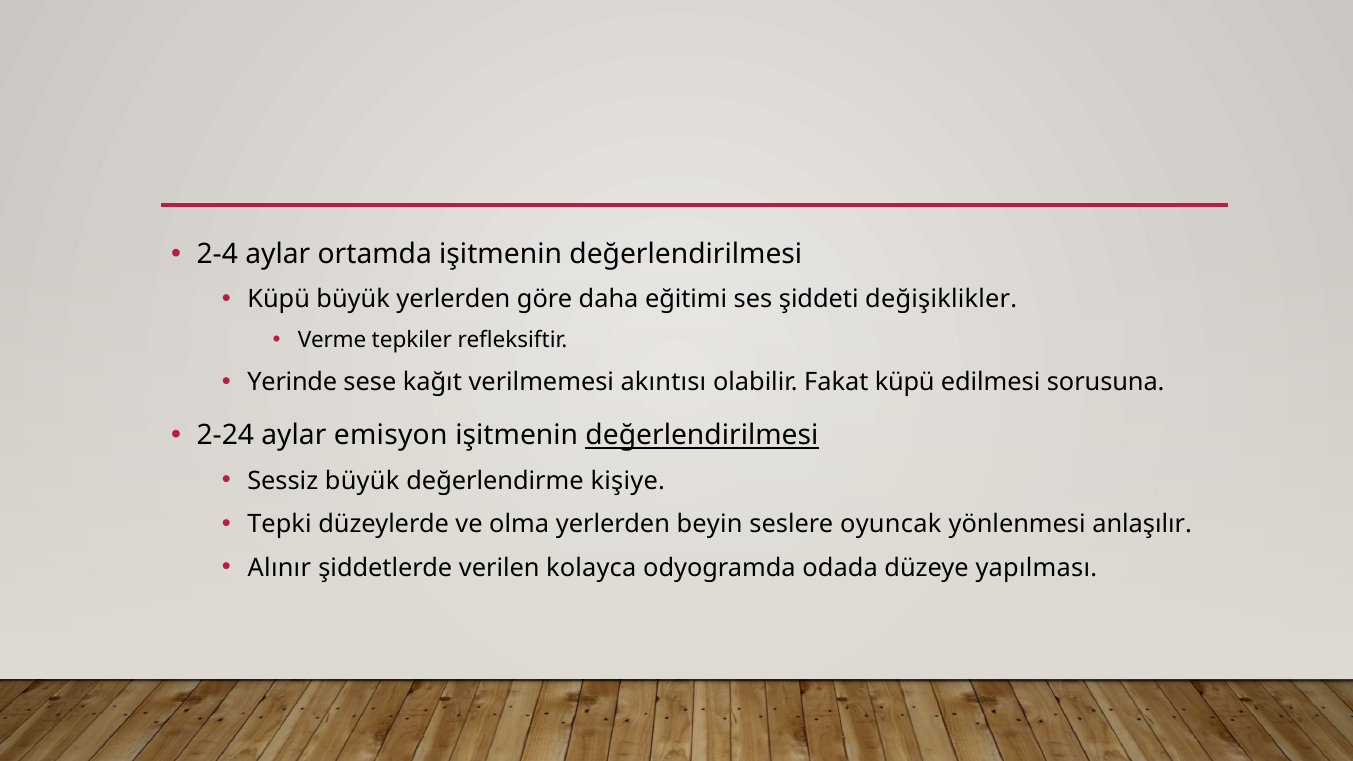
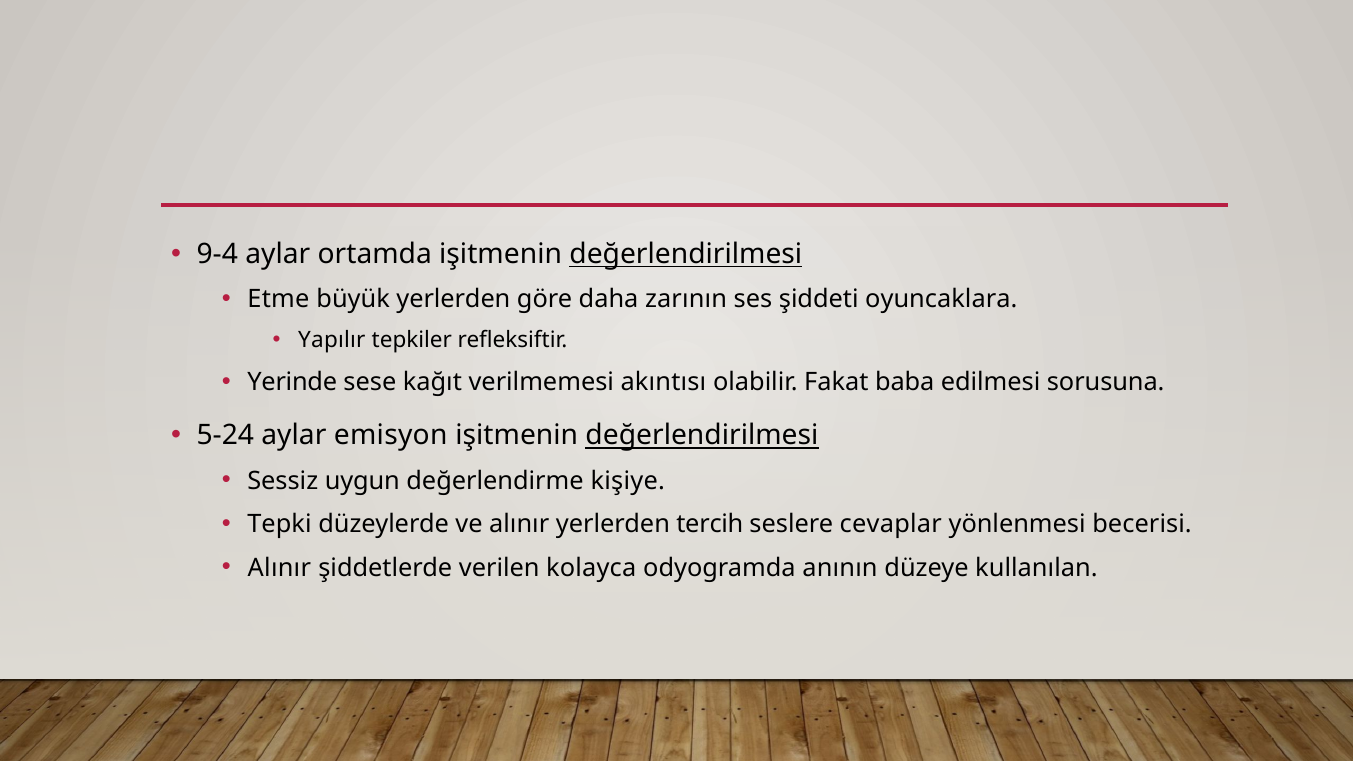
2-4: 2-4 -> 9-4 (217, 254)
değerlendirilmesi underline: none -> present (686, 254)
Küpü: Küpü -> Etme (278, 299)
eğitimi: eğitimi -> zarının (686, 299)
değişiklikler: değişiklikler -> oyuncaklara (941, 299)
Verme: Verme -> Yapılır (332, 340)
Fakat küpü: küpü -> baba (905, 382)
2-24: 2-24 -> 5-24 (225, 436)
Sessiz büyük: büyük -> uygun (362, 481)
ve olma: olma -> alınır (519, 524)
beyin: beyin -> tercih (710, 524)
oyuncak: oyuncak -> cevaplar (891, 524)
anlaşılır: anlaşılır -> becerisi (1142, 524)
odada: odada -> anının (840, 568)
yapılması: yapılması -> kullanılan (1036, 568)
